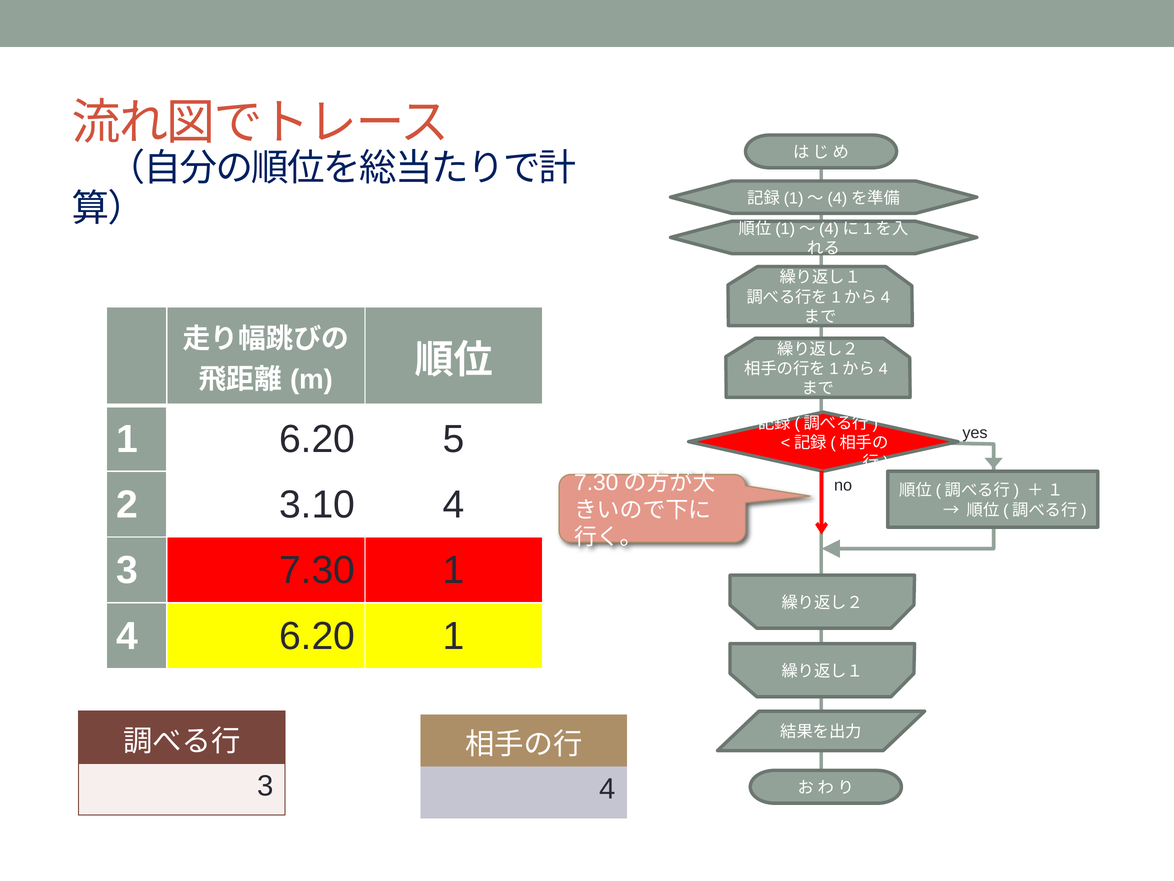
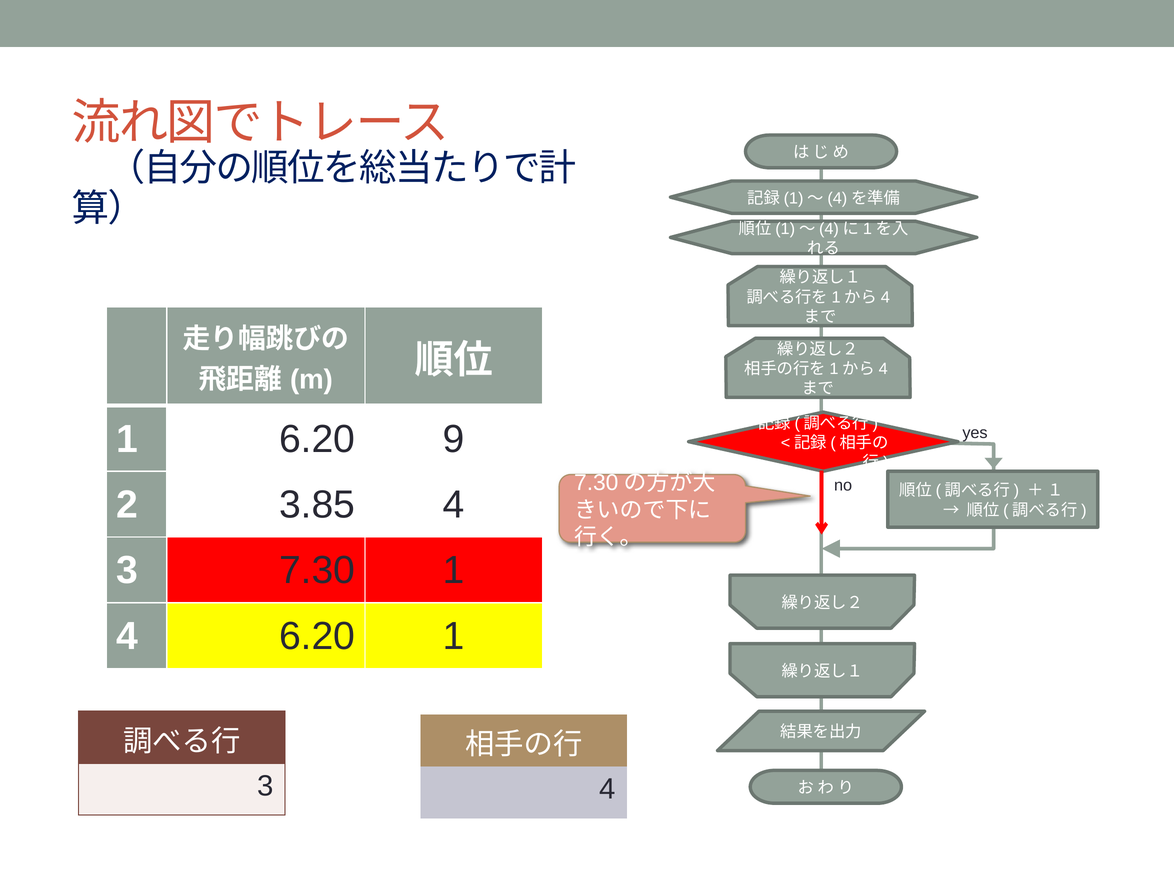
5: 5 -> 9 (454, 439)
3.10: 3.10 -> 3.85 (317, 505)
